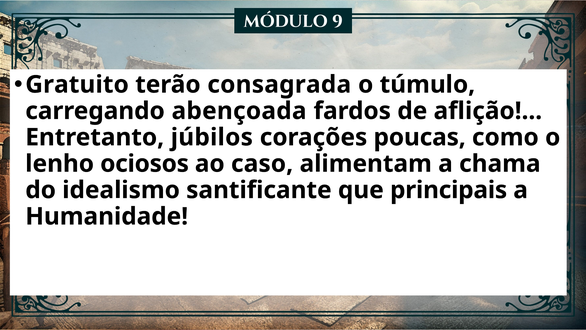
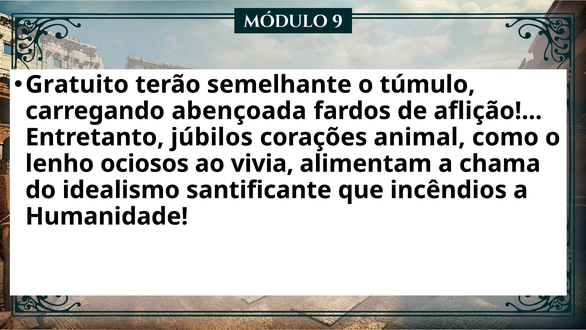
consagrada: consagrada -> semelhante (279, 84)
poucas: poucas -> animal (419, 137)
caso: caso -> vivia (262, 164)
principais: principais -> incêndios (448, 190)
